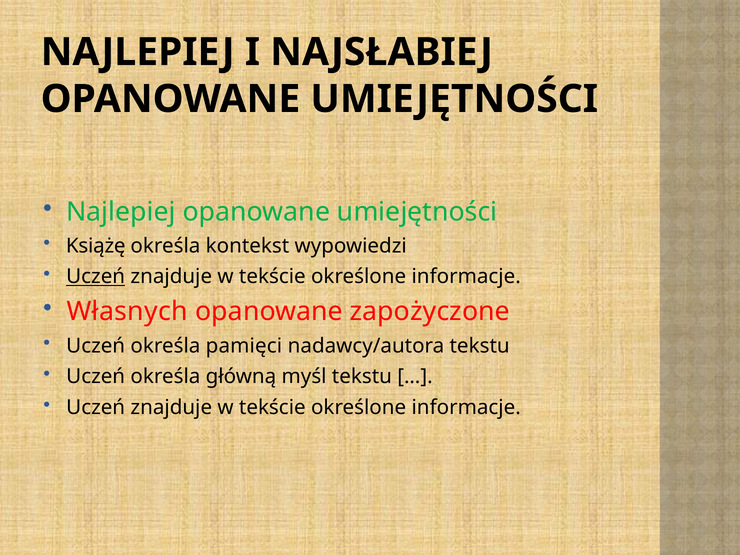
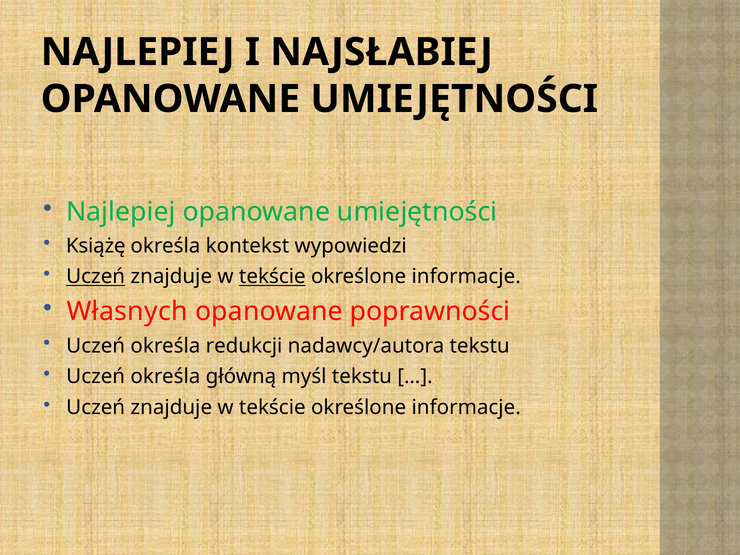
tekście underline: none -> present (272, 277)
zapożyczone: zapożyczone -> poprawności (430, 312)
pamięci: pamięci -> redukcji (244, 346)
